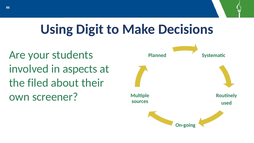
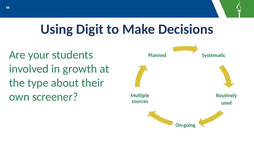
aspects: aspects -> growth (80, 69)
filed: filed -> type (38, 83)
